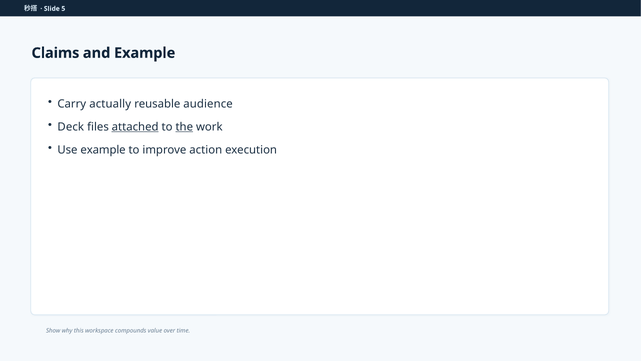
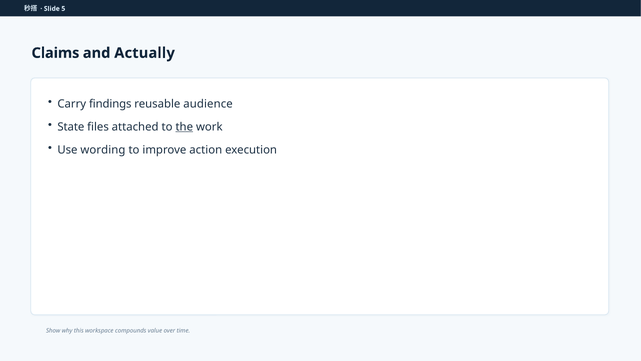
and Example: Example -> Actually (145, 53)
actually: actually -> findings (110, 104)
Deck: Deck -> State (71, 127)
attached underline: present -> none (135, 127)
Use example: example -> wording (103, 150)
